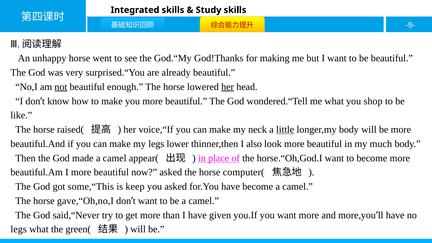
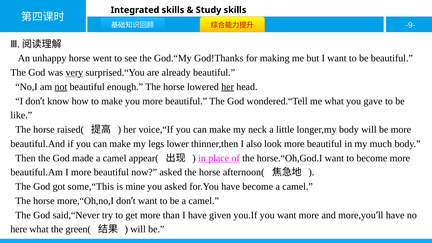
very underline: none -> present (74, 73)
shop: shop -> gave (373, 101)
little underline: present -> none (285, 130)
computer(: computer( -> afternoon( (244, 172)
keep: keep -> mine (135, 187)
gave,“Oh,no,I: gave,“Oh,no,I -> more,“Oh,no,I (85, 201)
legs: legs -> here (19, 229)
